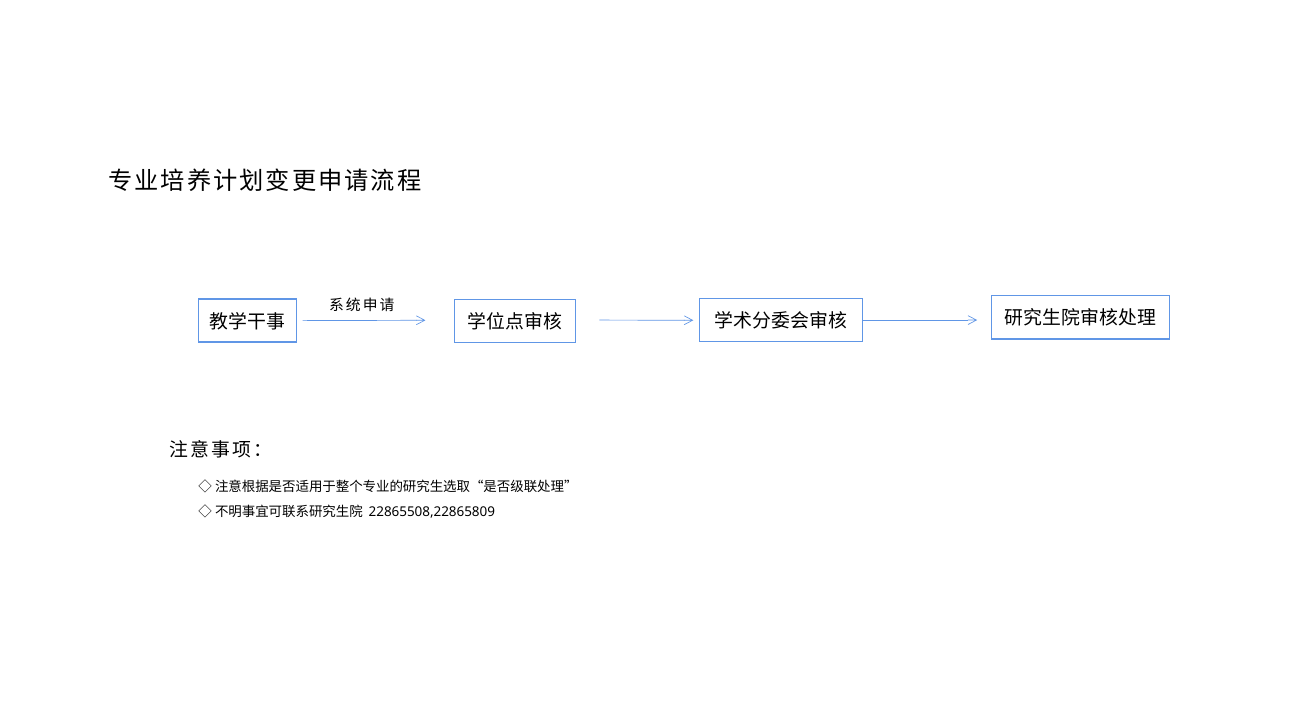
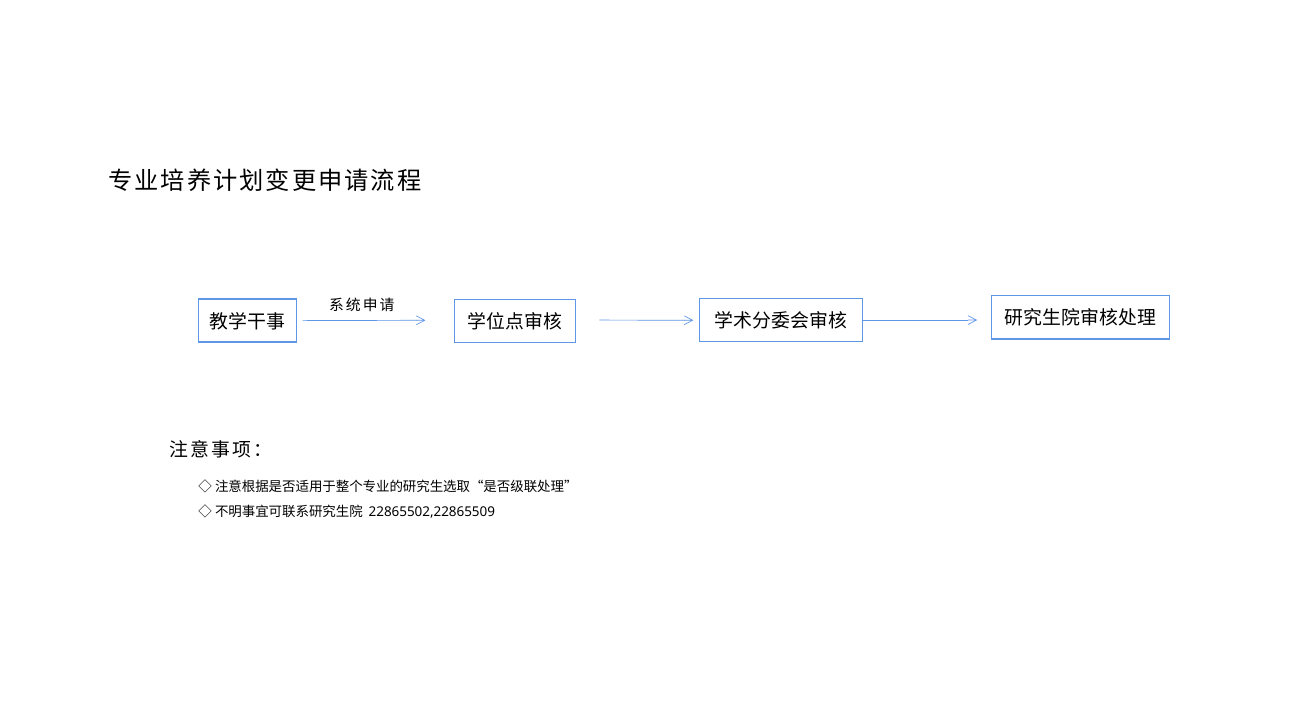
22865508,22865809: 22865508,22865809 -> 22865502,22865509 (432, 512)
